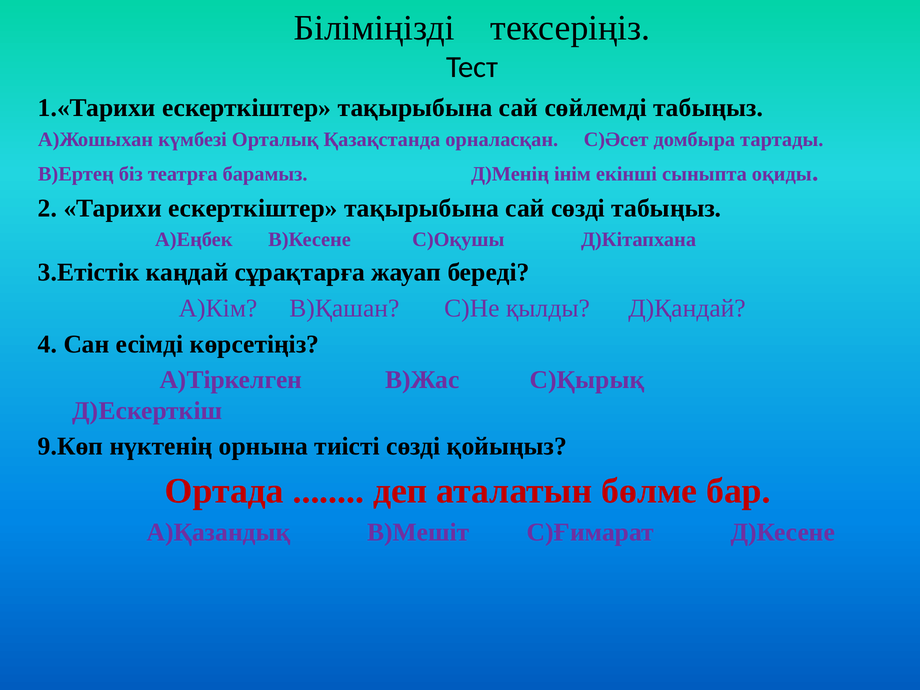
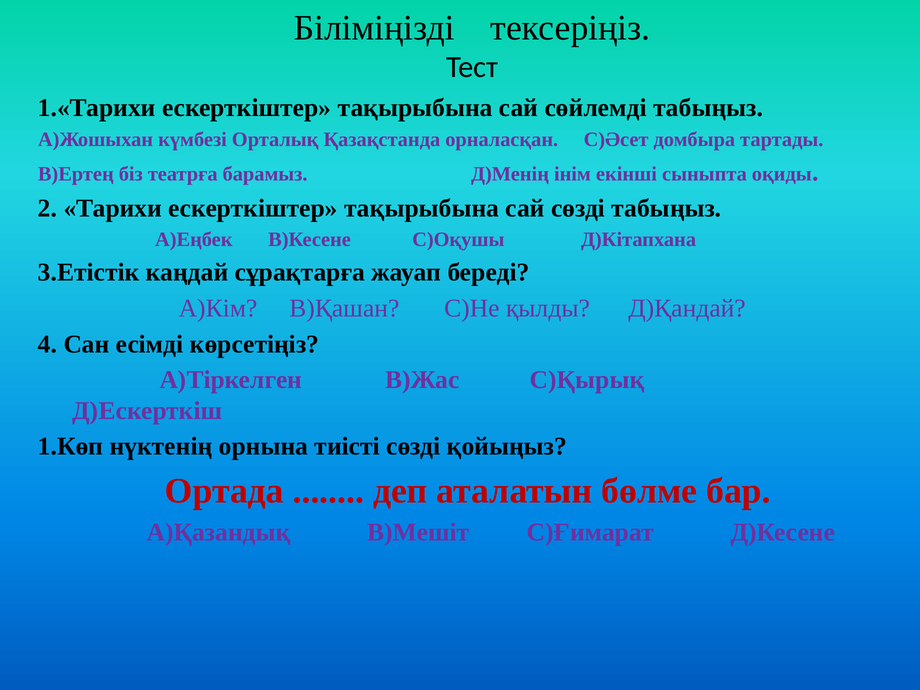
9.Көп: 9.Көп -> 1.Көп (71, 446)
